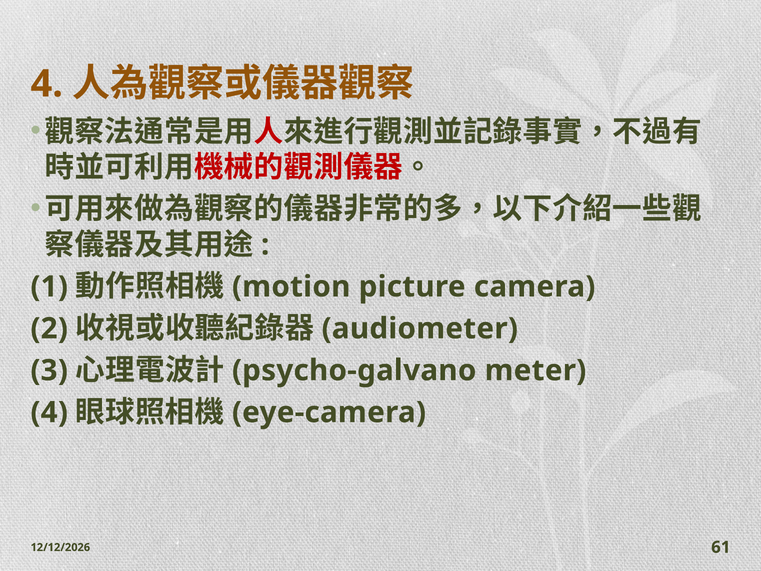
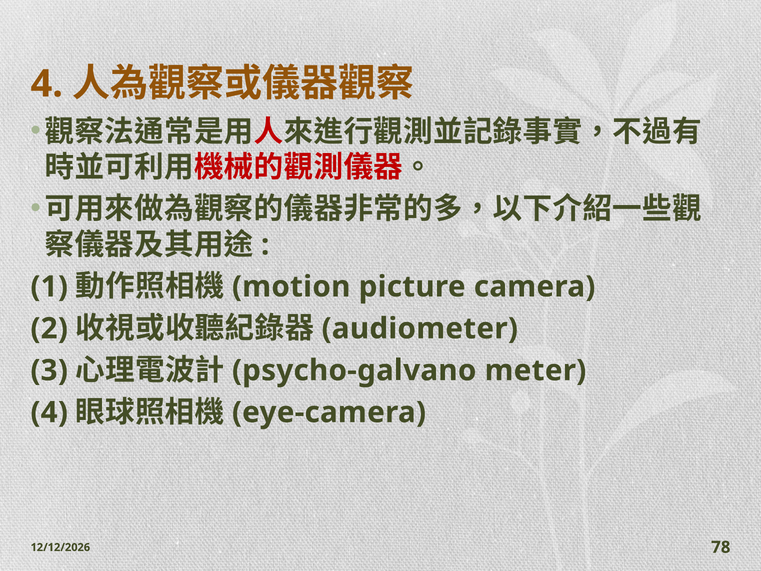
61: 61 -> 78 (721, 547)
